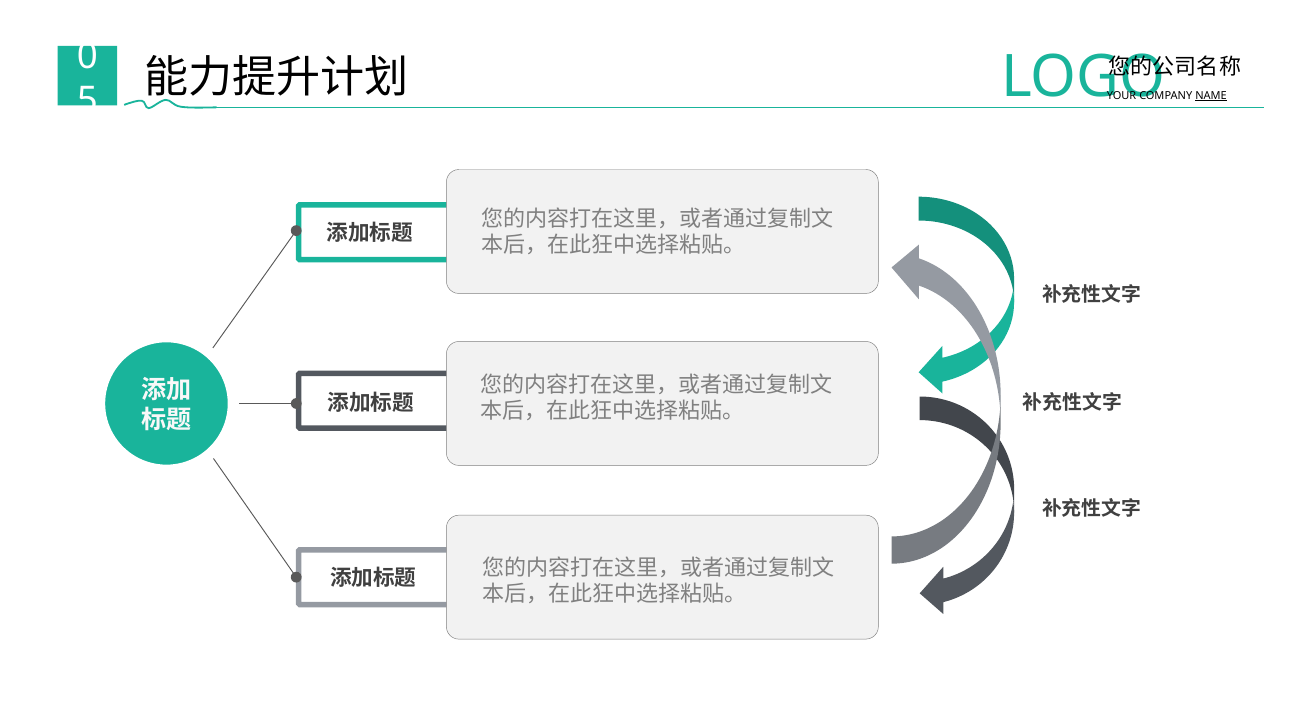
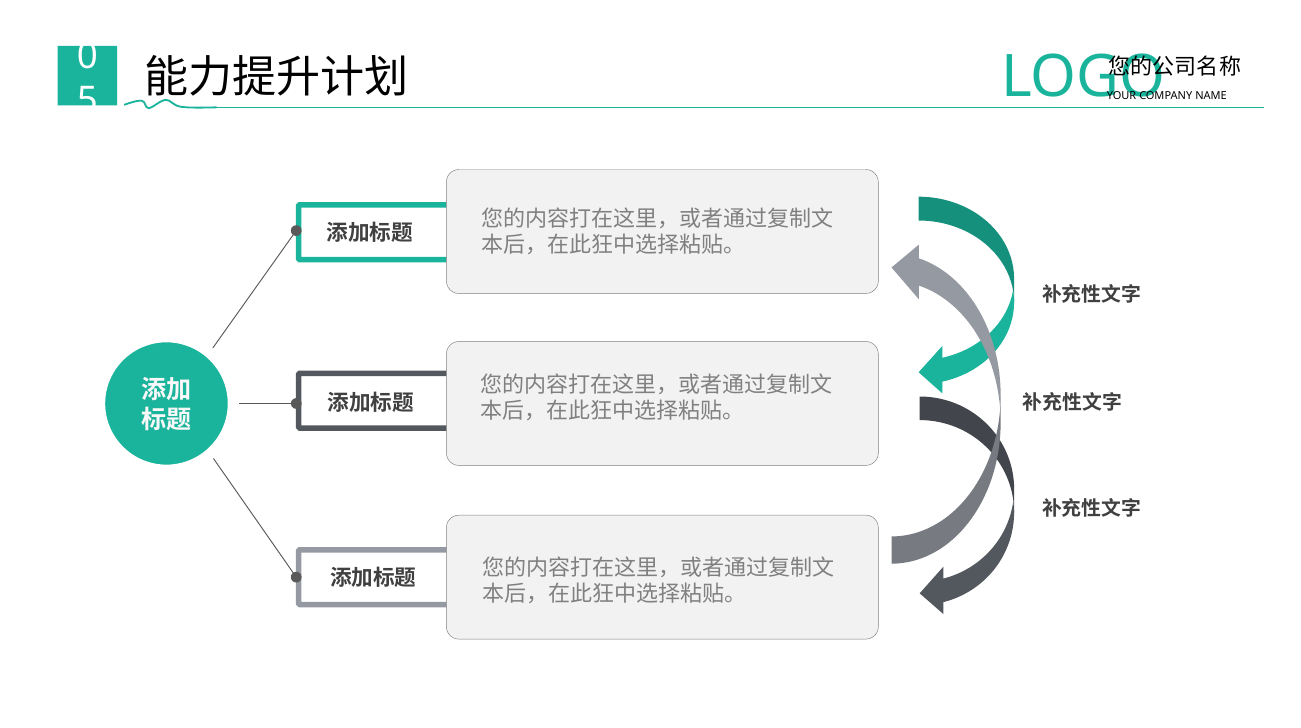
NAME underline: present -> none (1211, 96)
